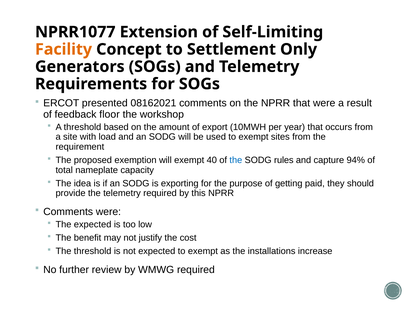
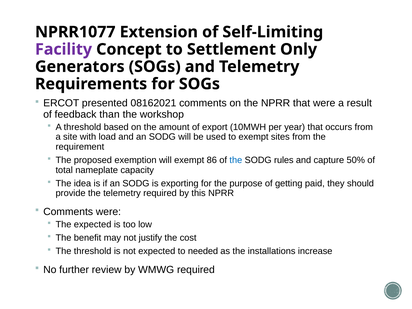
Facility colour: orange -> purple (64, 49)
floor: floor -> than (110, 114)
40: 40 -> 86 (212, 160)
94%: 94% -> 50% (356, 160)
expected to exempt: exempt -> needed (203, 251)
